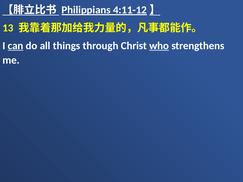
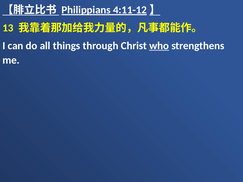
can underline: present -> none (16, 46)
